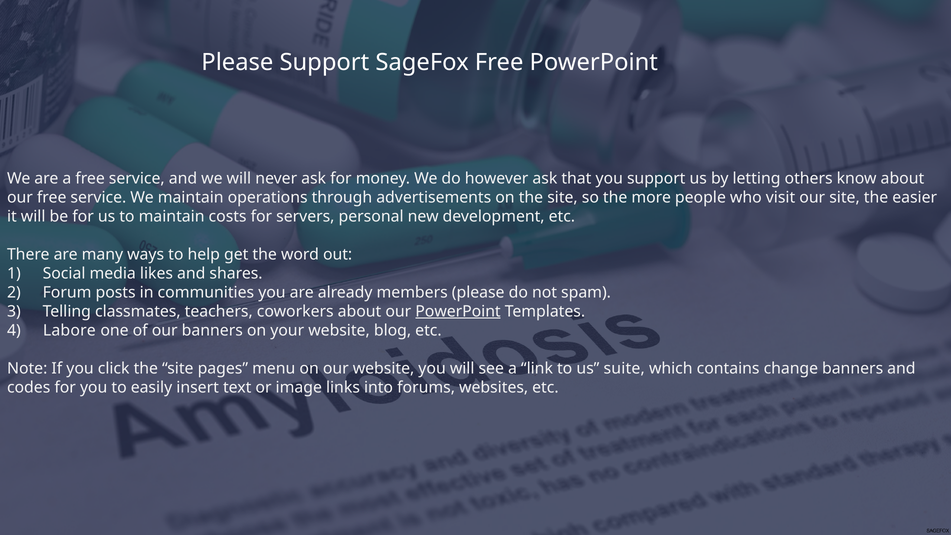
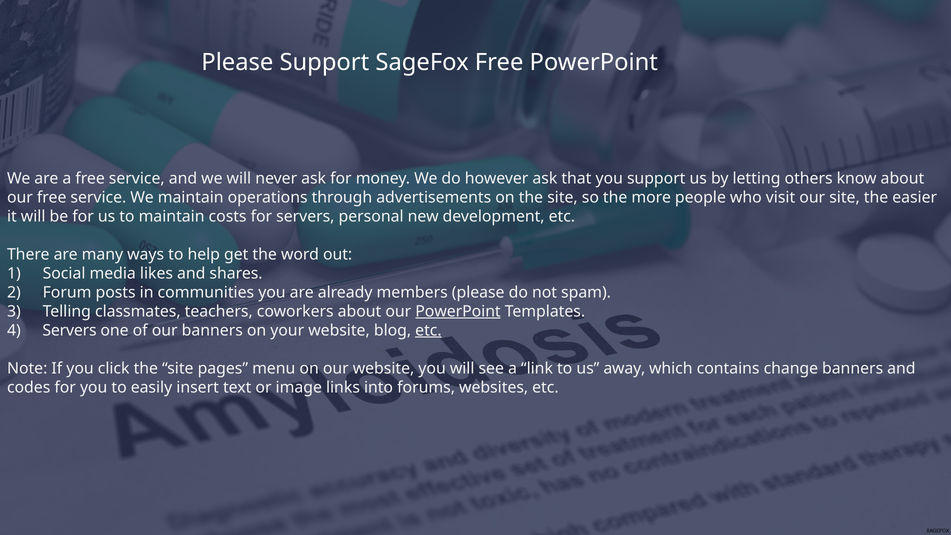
Labore: Labore -> Servers (70, 330)
etc underline: none -> present (428, 330)
suite: suite -> away (624, 368)
